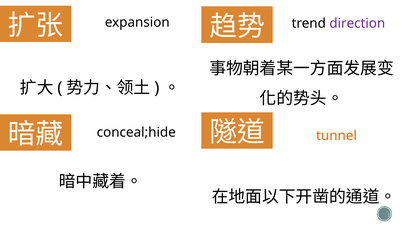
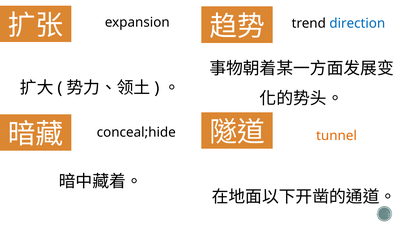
direction colour: purple -> blue (357, 23)
